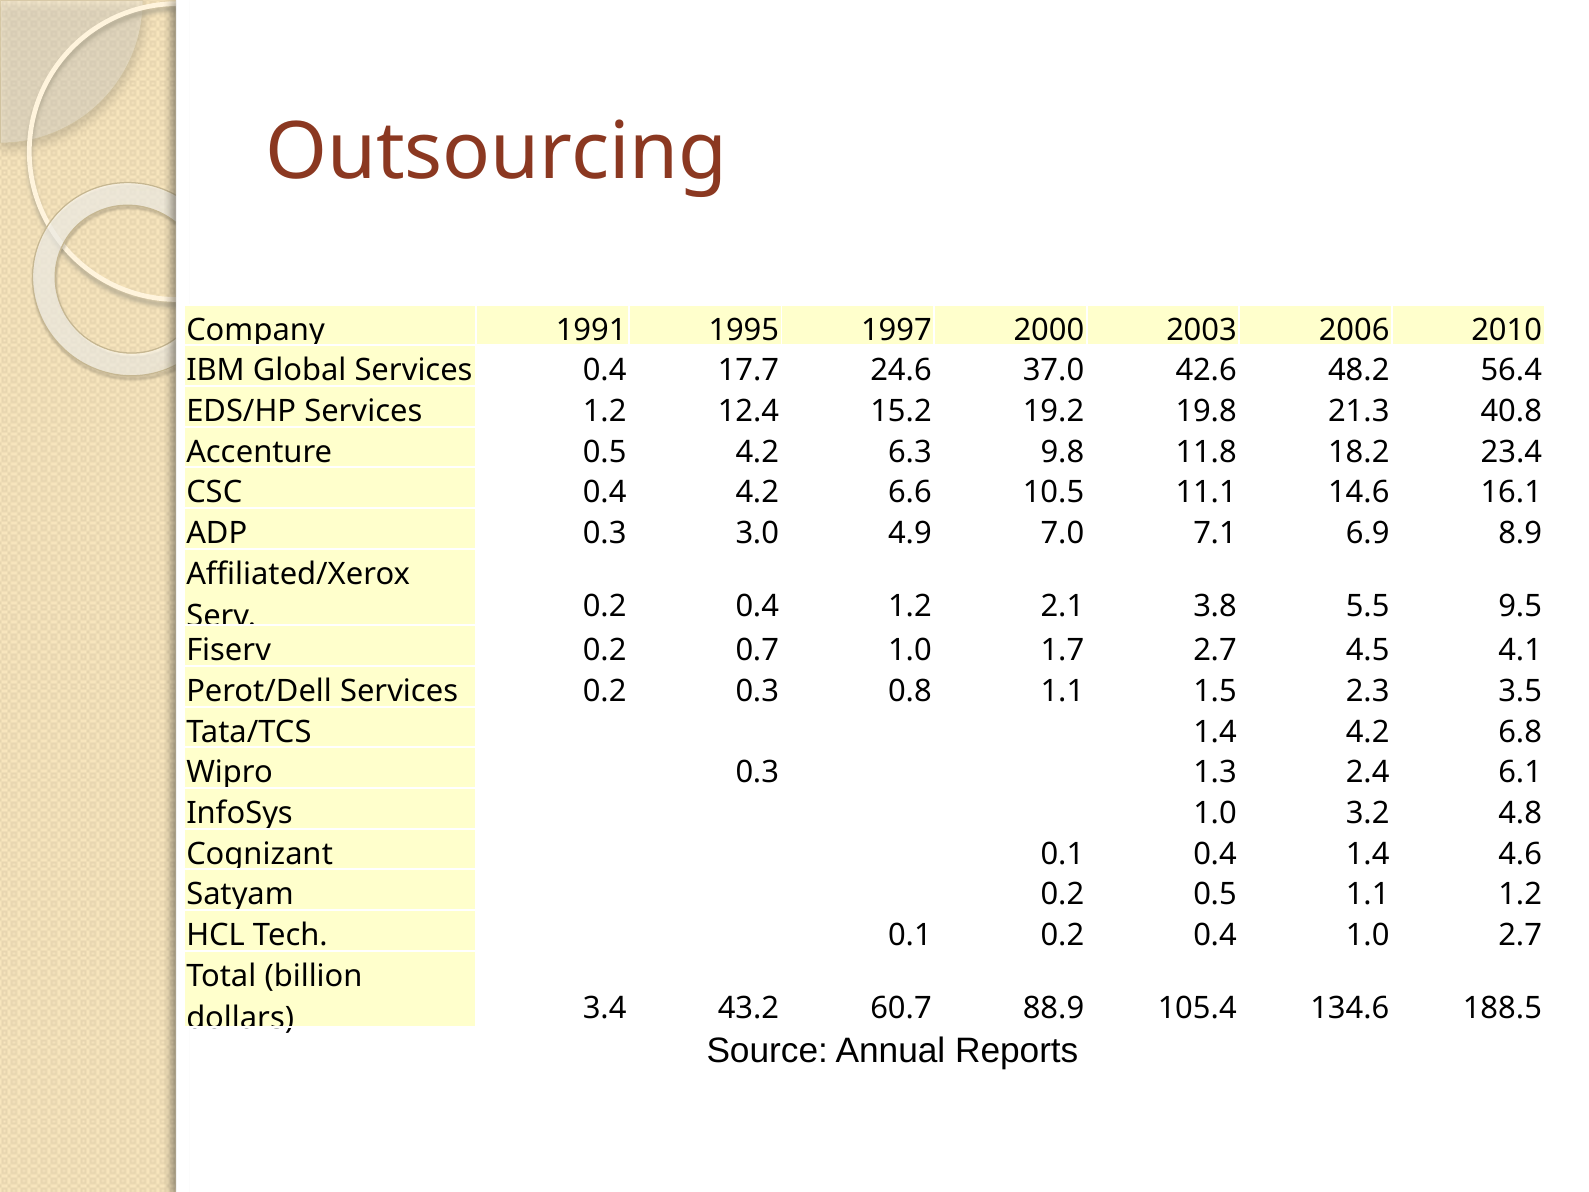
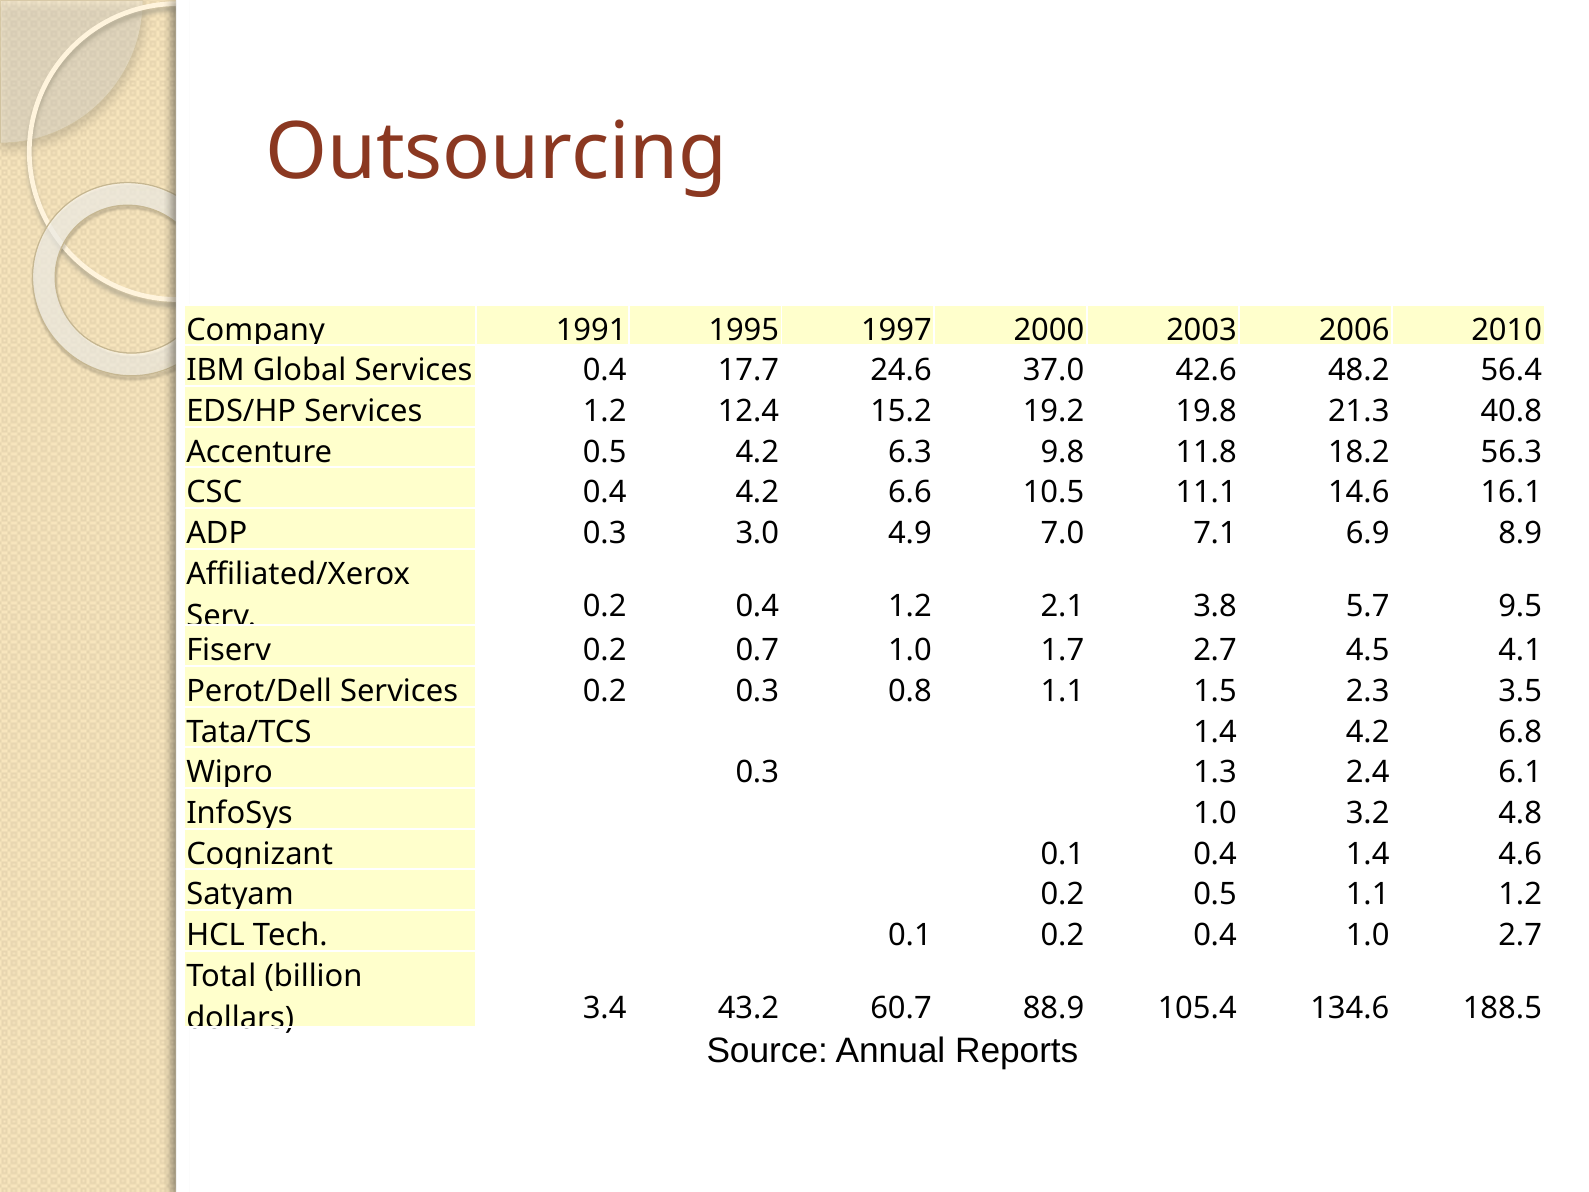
23.4: 23.4 -> 56.3 (1511, 452)
5.5: 5.5 -> 5.7 (1368, 606)
